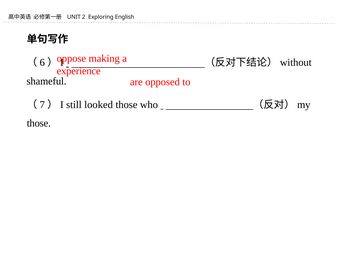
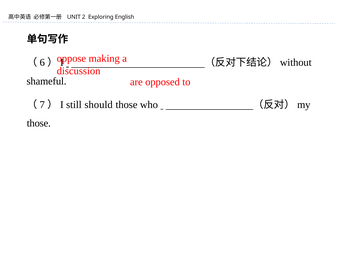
experience: experience -> discussion (79, 71)
looked: looked -> should (99, 105)
